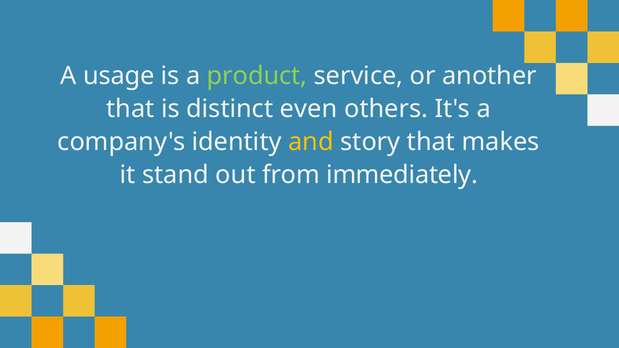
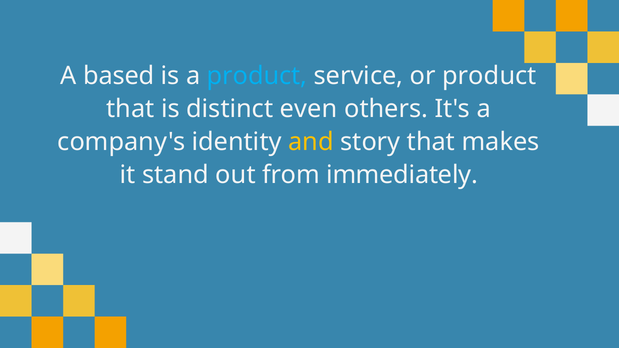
usage: usage -> based (119, 76)
product colour: light green -> light blue (257, 76)
or another: another -> product (489, 76)
